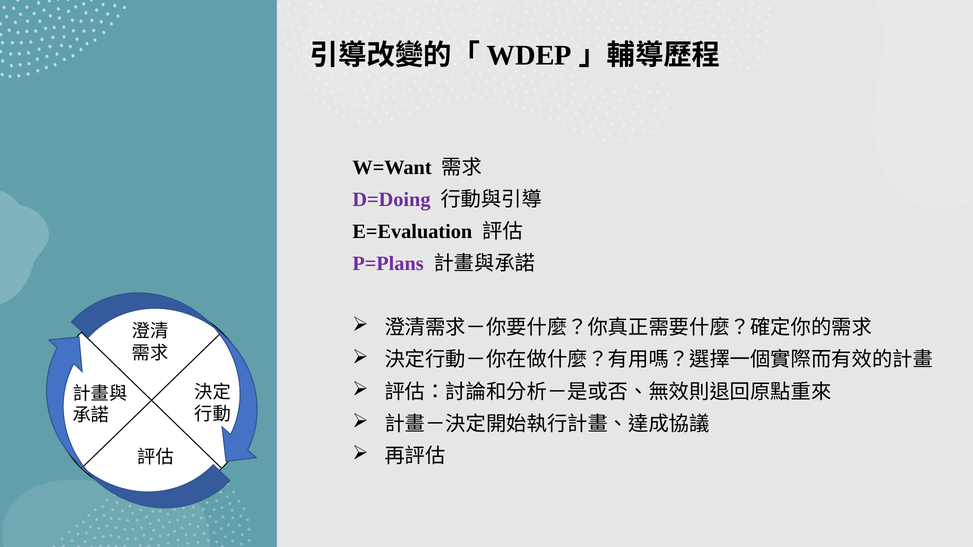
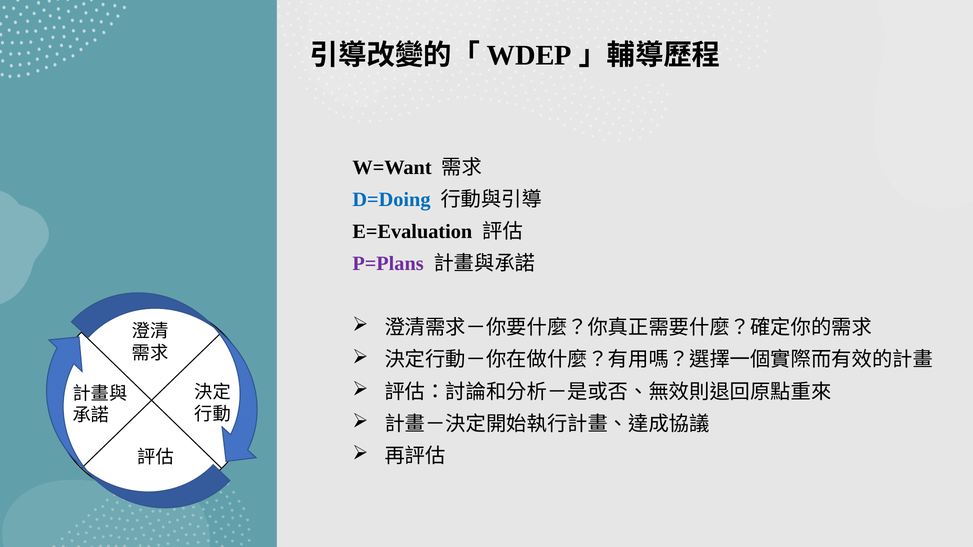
D=Doing colour: purple -> blue (392, 200)
